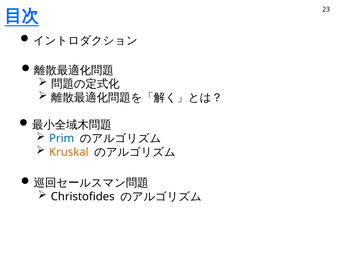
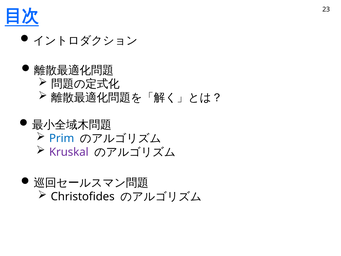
Kruskal colour: orange -> purple (69, 152)
